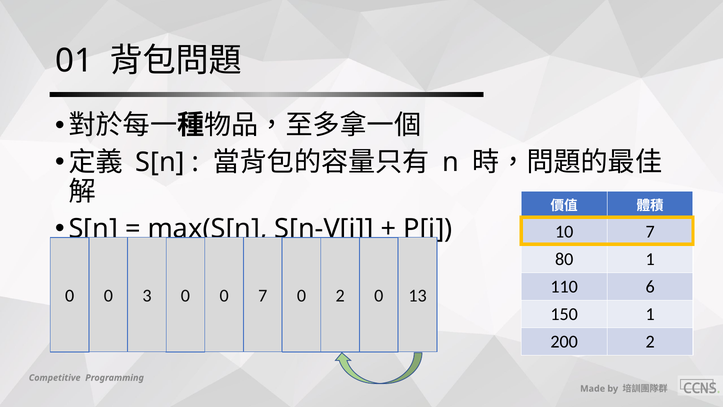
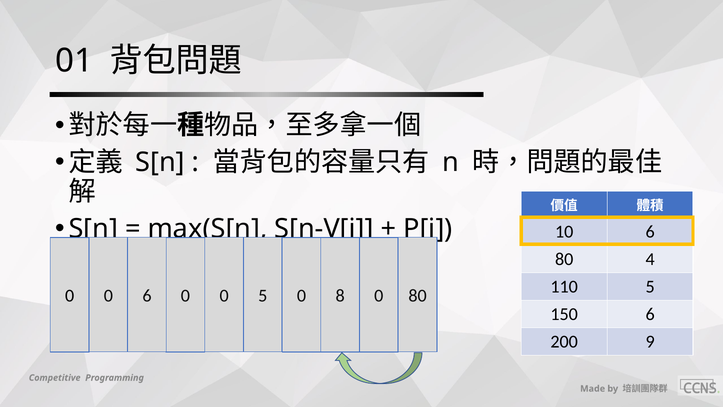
10 7: 7 -> 6 (650, 231)
80 1: 1 -> 4 (650, 259)
110 6: 6 -> 5 (650, 286)
0 3: 3 -> 6 (147, 296)
0 7: 7 -> 5 (263, 296)
0 2: 2 -> 8 (340, 296)
0 13: 13 -> 80 (418, 296)
150 1: 1 -> 6 (650, 314)
200 2: 2 -> 9 (650, 341)
